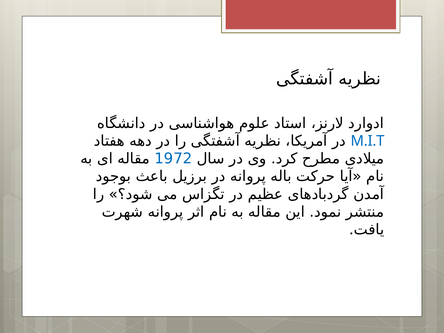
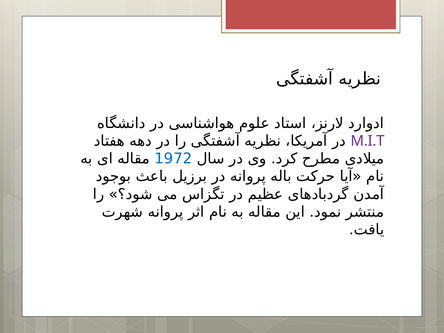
M.I.T colour: blue -> purple (368, 141)
